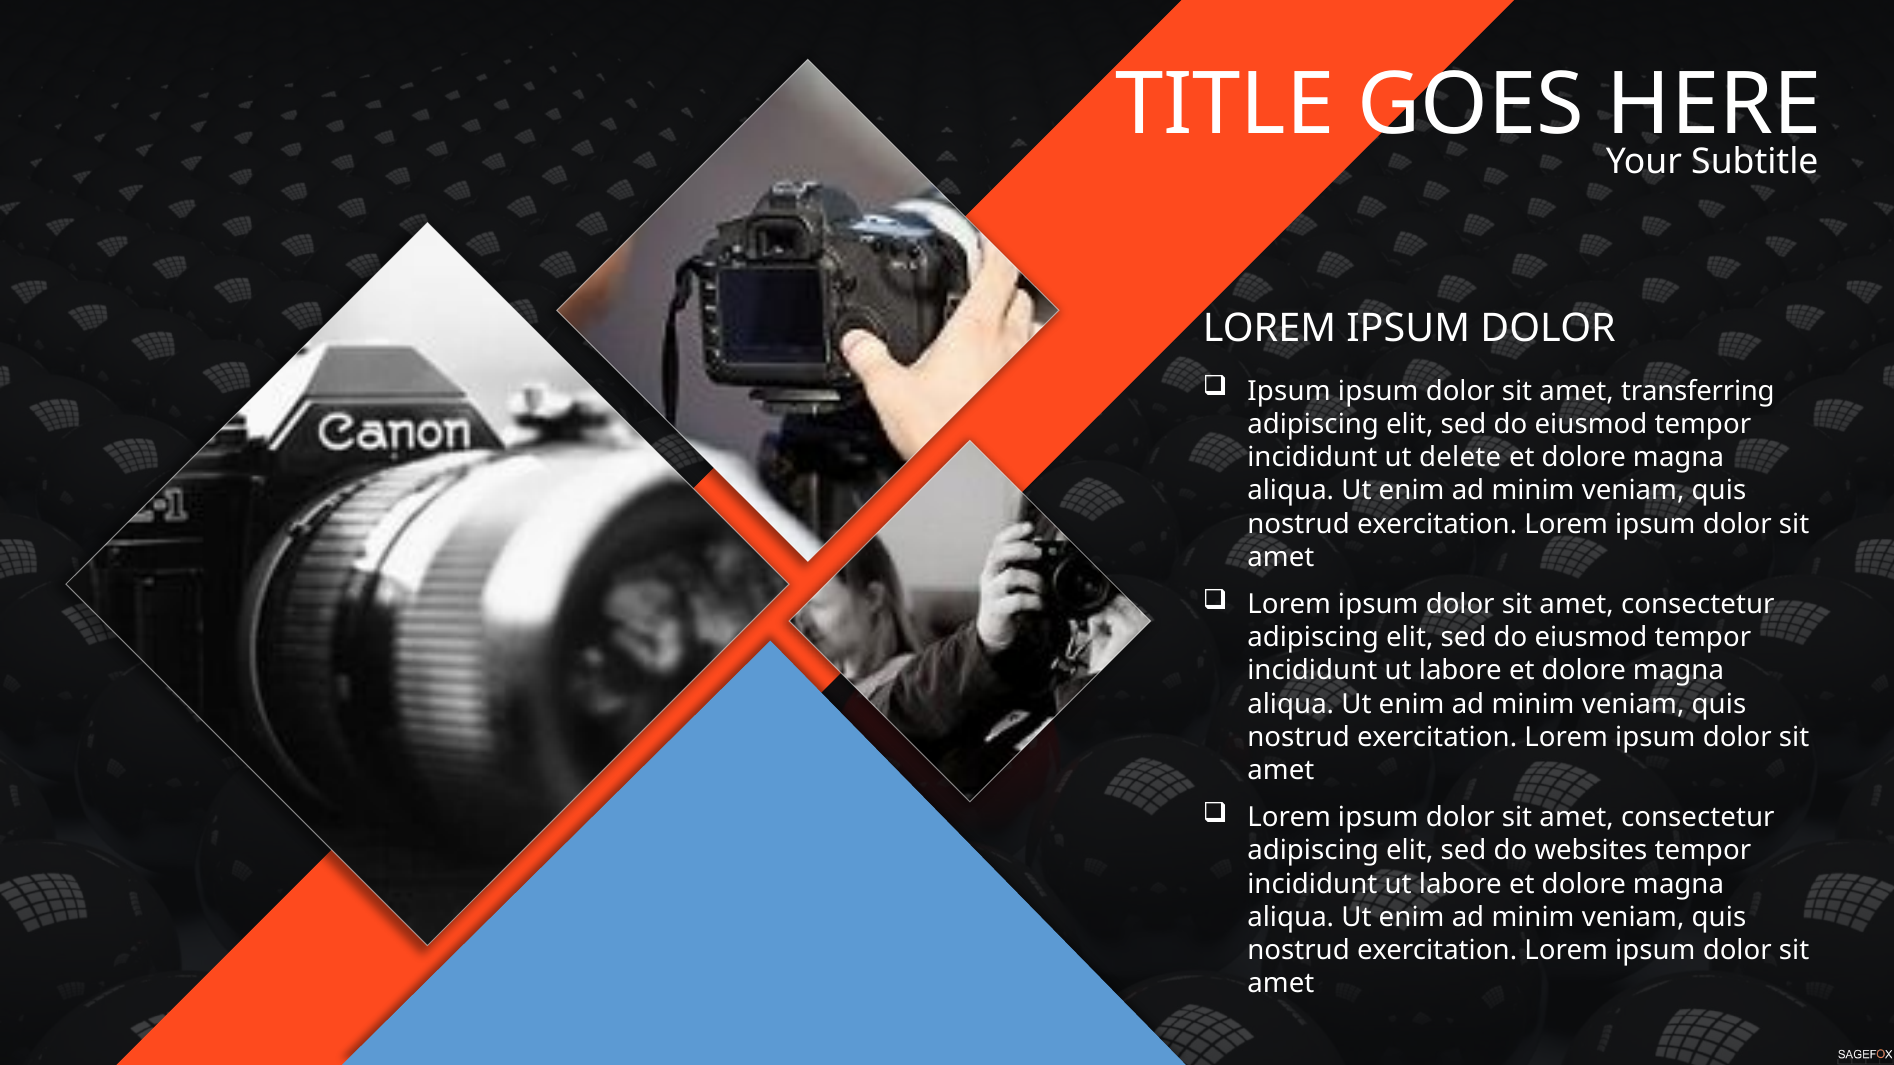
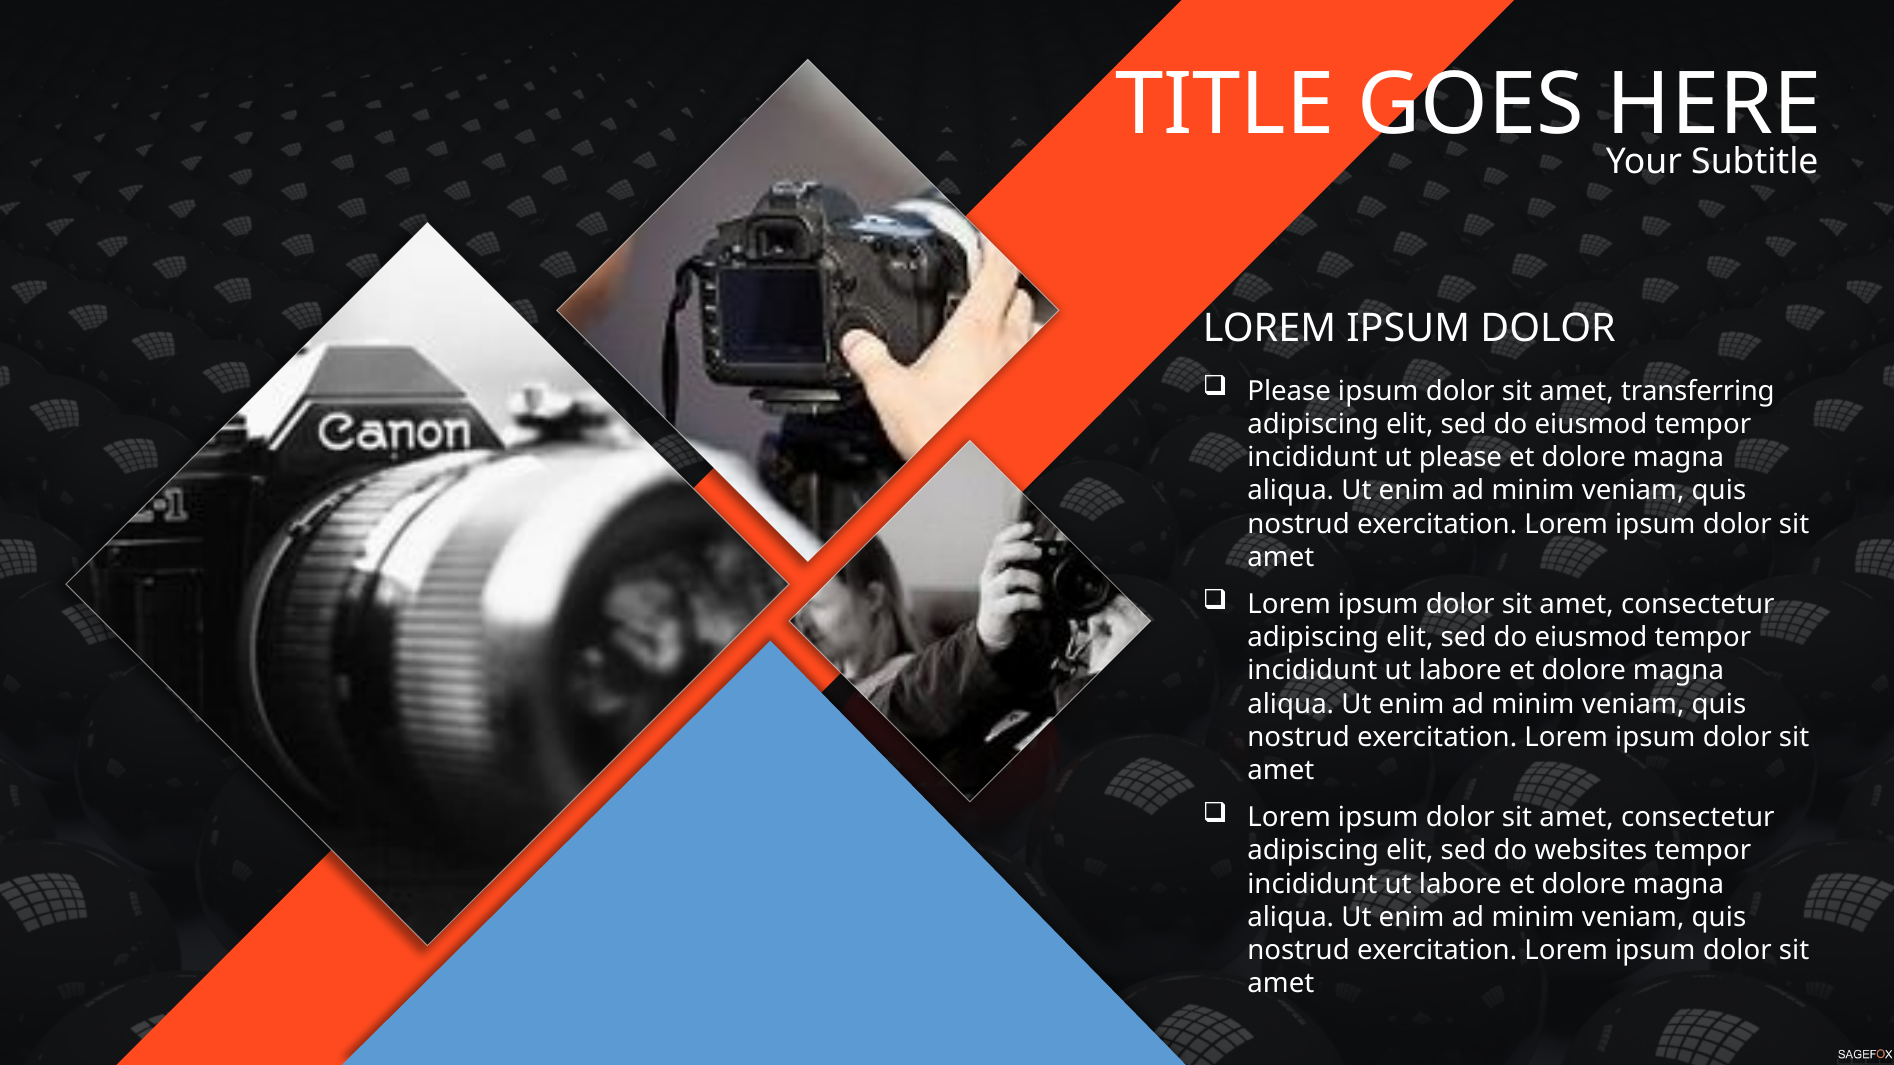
Ipsum: Ipsum -> Please (1289, 392)
ut delete: delete -> please (1460, 458)
